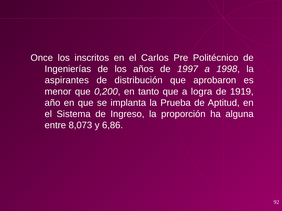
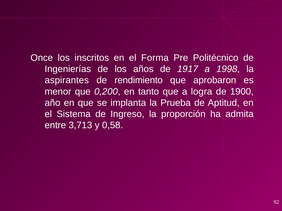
Carlos: Carlos -> Forma (155, 58)
1997: 1997 -> 1917 (188, 69)
distribución: distribución -> rendimiento (139, 80)
1919: 1919 -> 1900 (242, 92)
alguna: alguna -> admita (240, 114)
8,073: 8,073 -> 3,713 (80, 126)
6,86: 6,86 -> 0,58 (113, 126)
